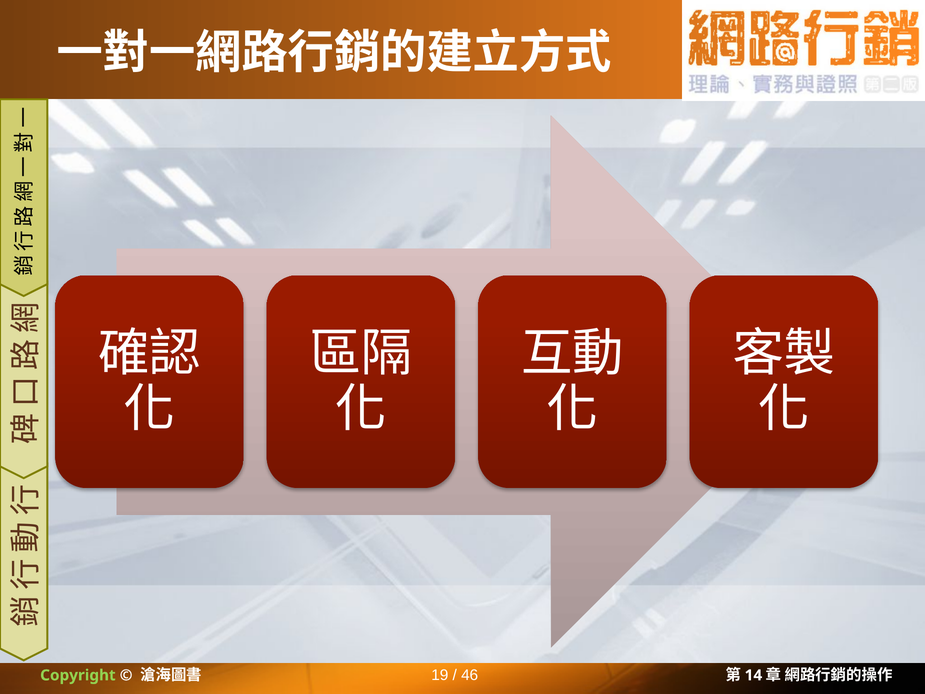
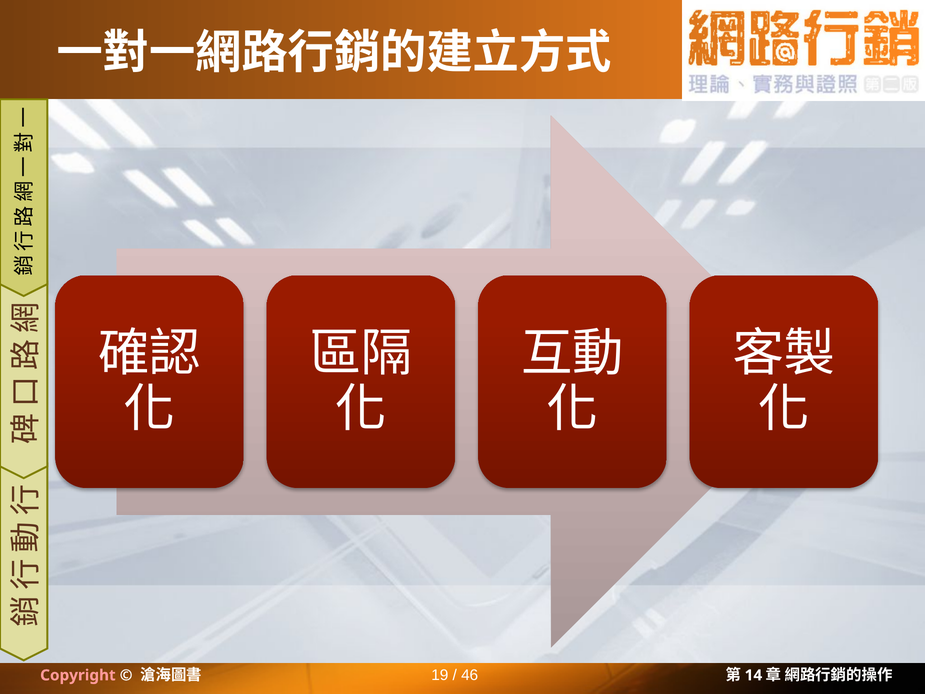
Copyright colour: light green -> pink (78, 675)
